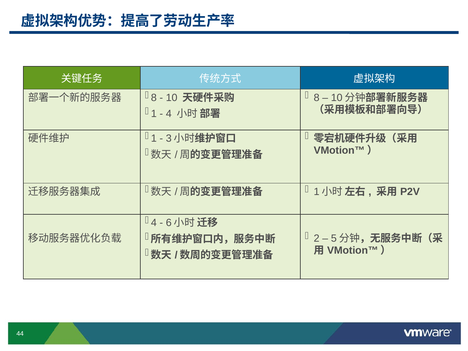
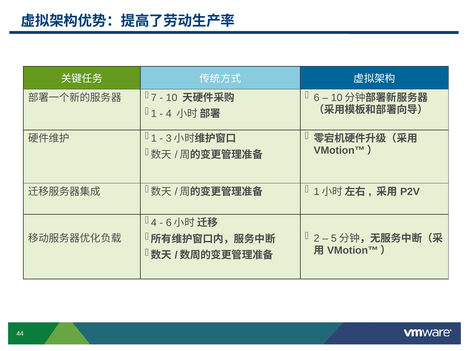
8: 8 -> 6 (317, 98)
8: 8 -> 7 (154, 98)
